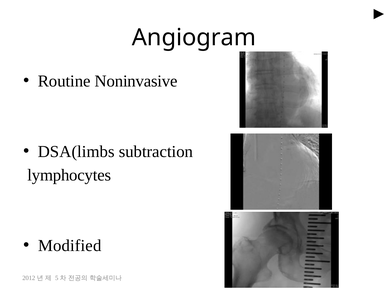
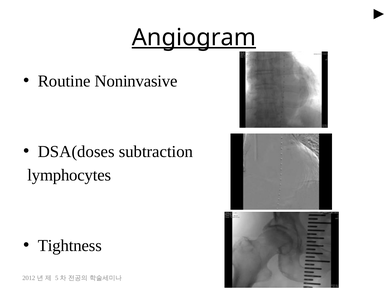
Angiogram underline: none -> present (194, 38)
DSA(limbs: DSA(limbs -> DSA(doses (76, 152)
Modified: Modified -> Tightness (70, 246)
